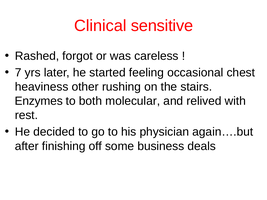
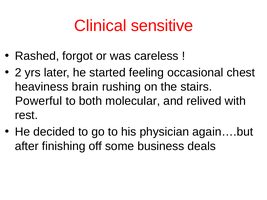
7: 7 -> 2 (18, 73)
other: other -> brain (85, 87)
Enzymes: Enzymes -> Powerful (39, 101)
